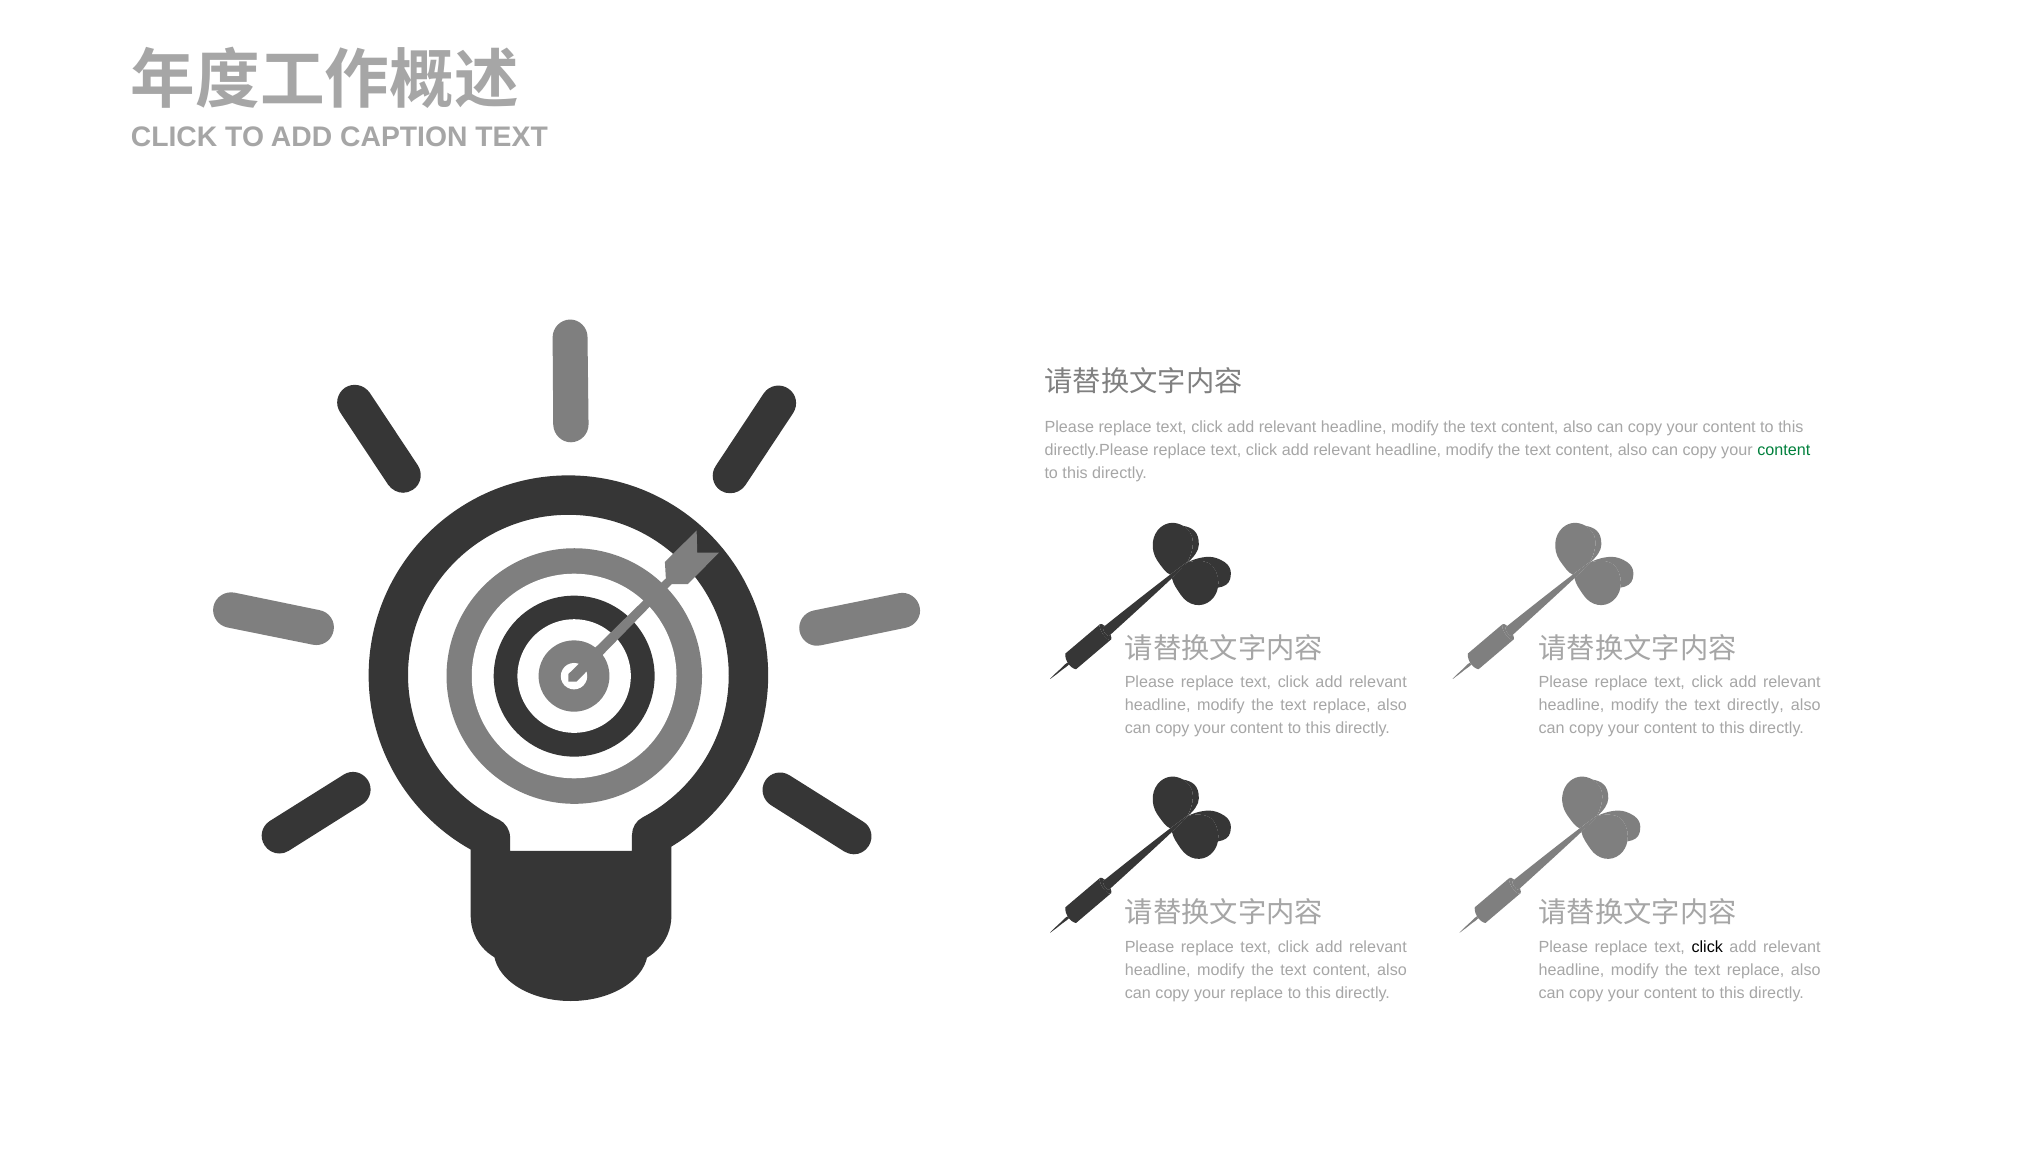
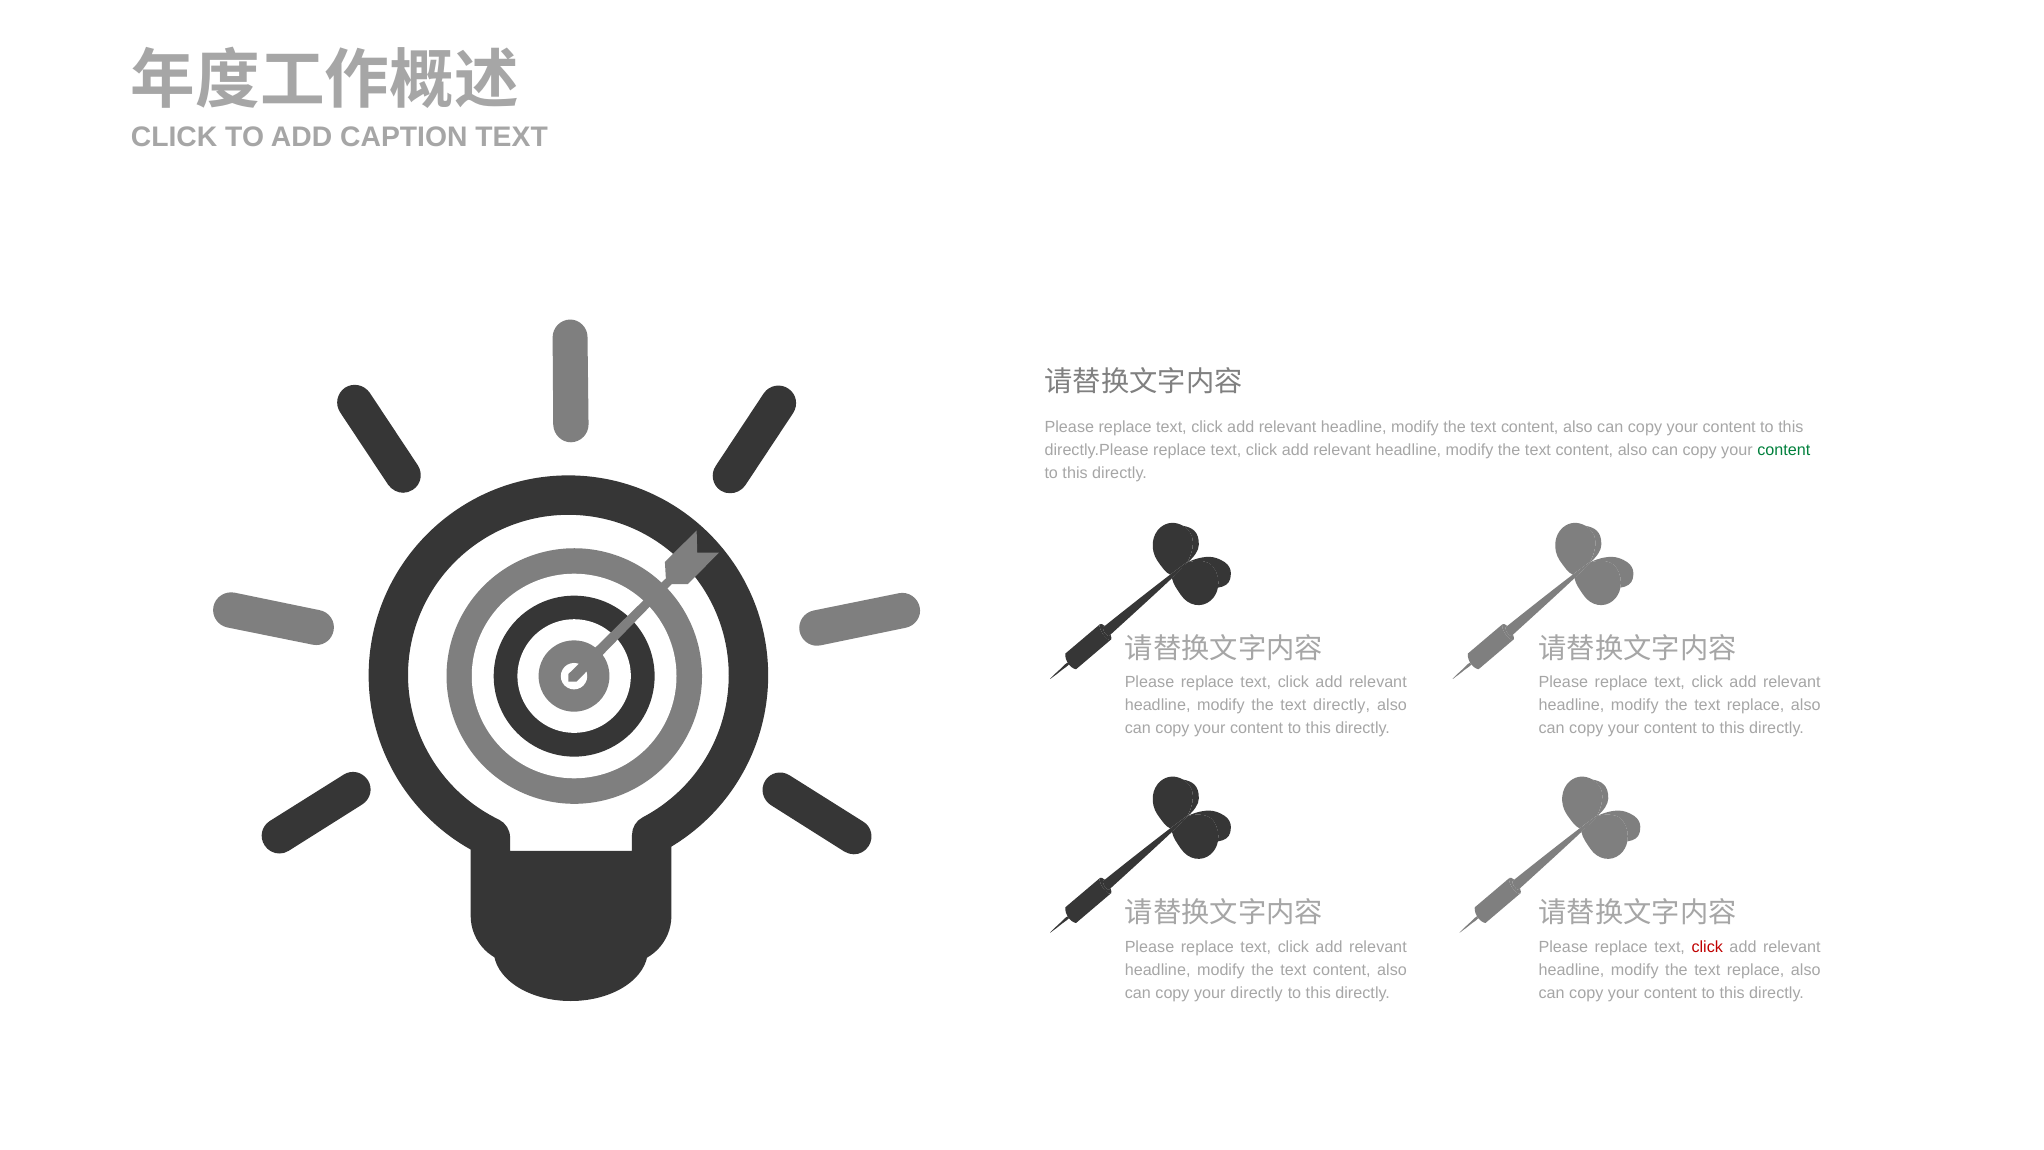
replace: replace -> directly (1342, 705)
directly: directly -> replace (1756, 705)
click colour: black -> red (1707, 947)
your replace: replace -> directly (1257, 993)
